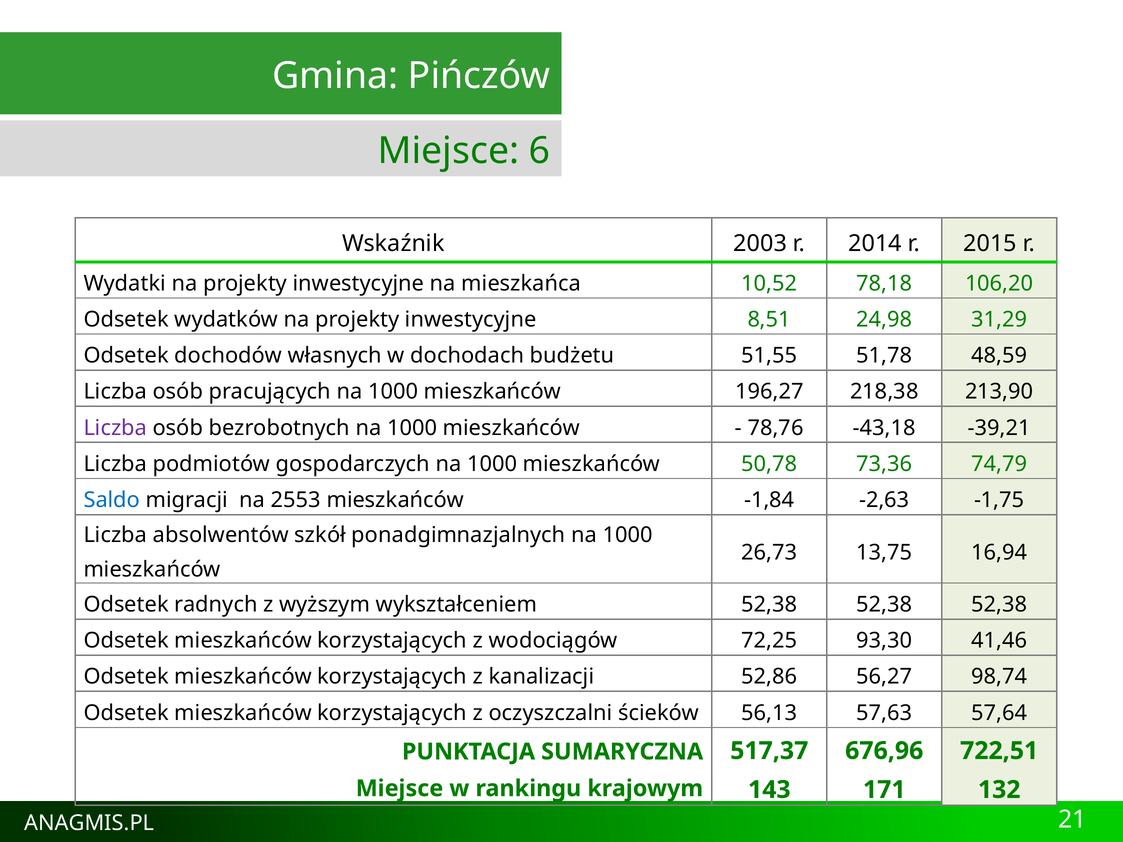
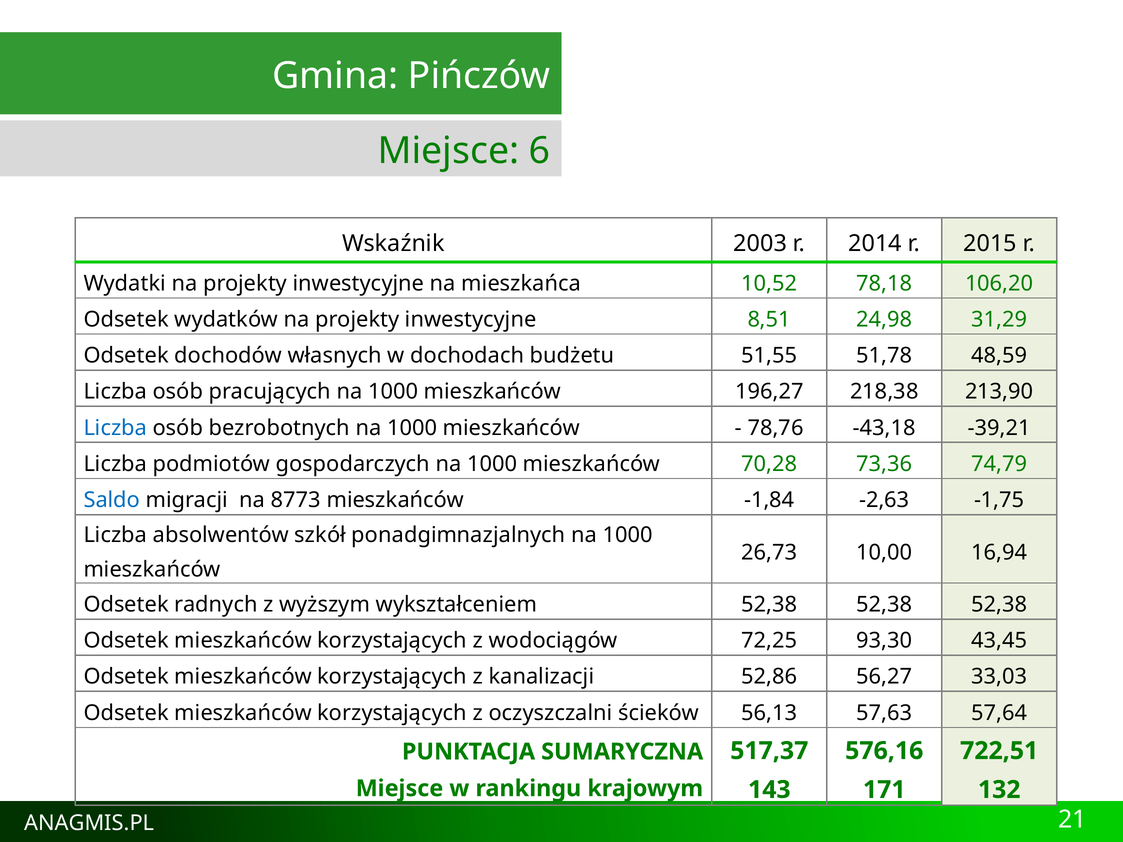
Liczba colour: purple -> blue (115, 428)
50,78: 50,78 -> 70,28 (769, 464)
2553: 2553 -> 8773 (296, 500)
13,75: 13,75 -> 10,00 (884, 552)
41,46: 41,46 -> 43,45 (999, 641)
98,74: 98,74 -> 33,03 (999, 677)
676,96: 676,96 -> 576,16 (884, 751)
